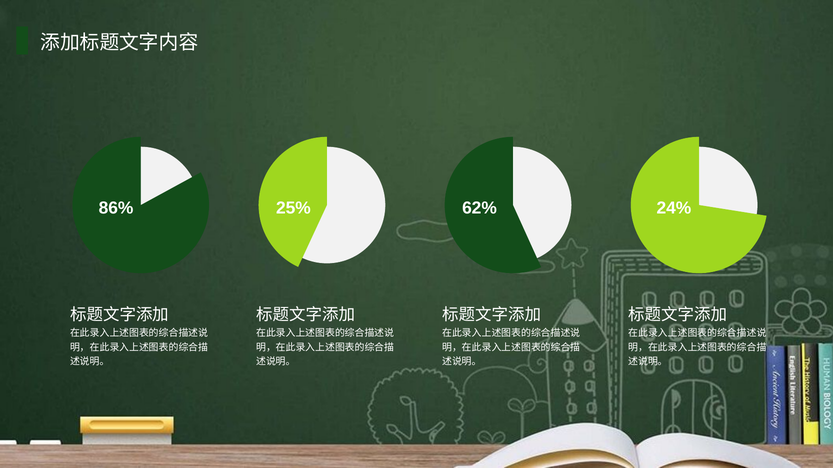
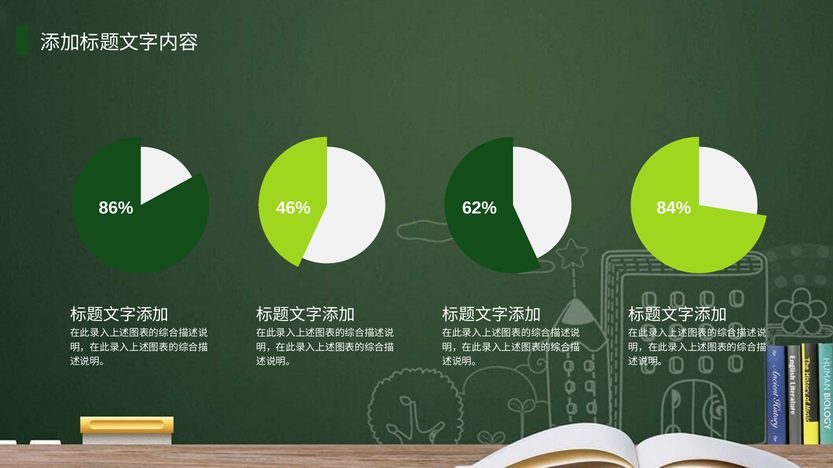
25%: 25% -> 46% (293, 208)
24%: 24% -> 84% (674, 208)
